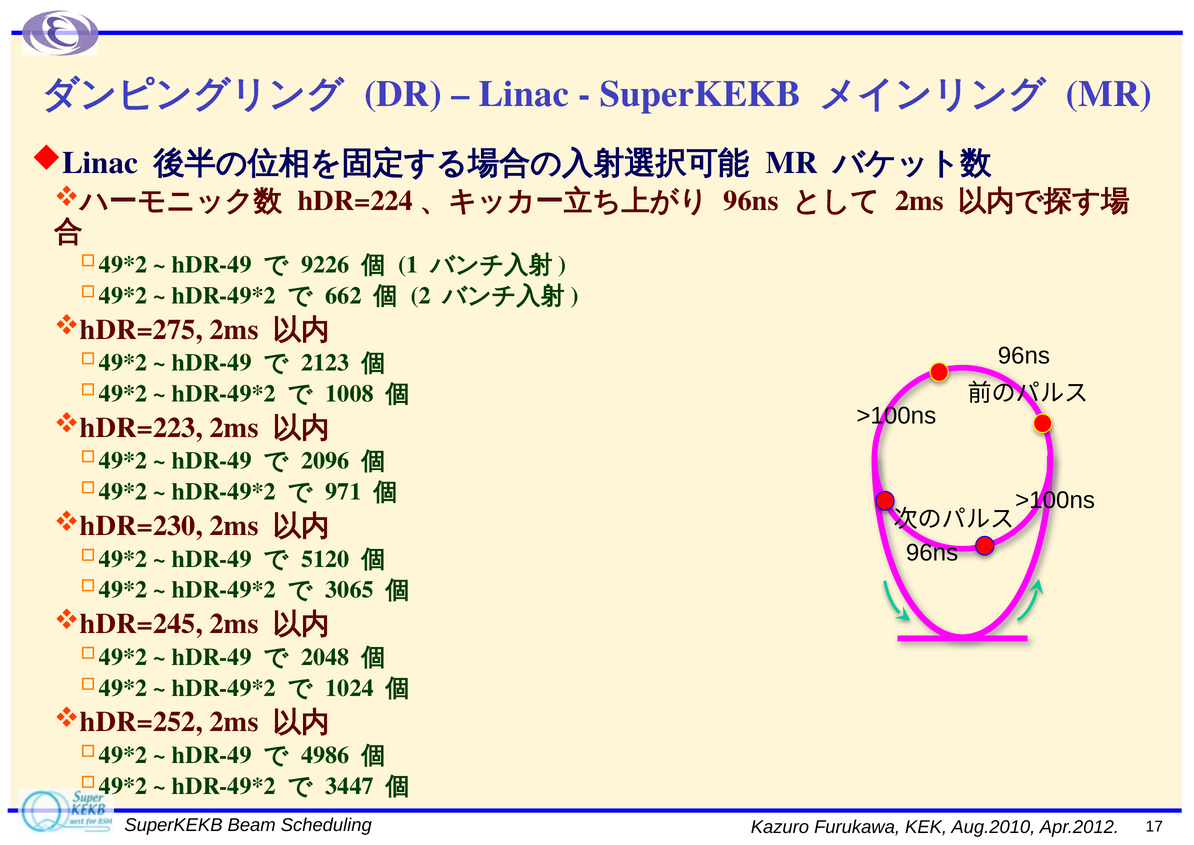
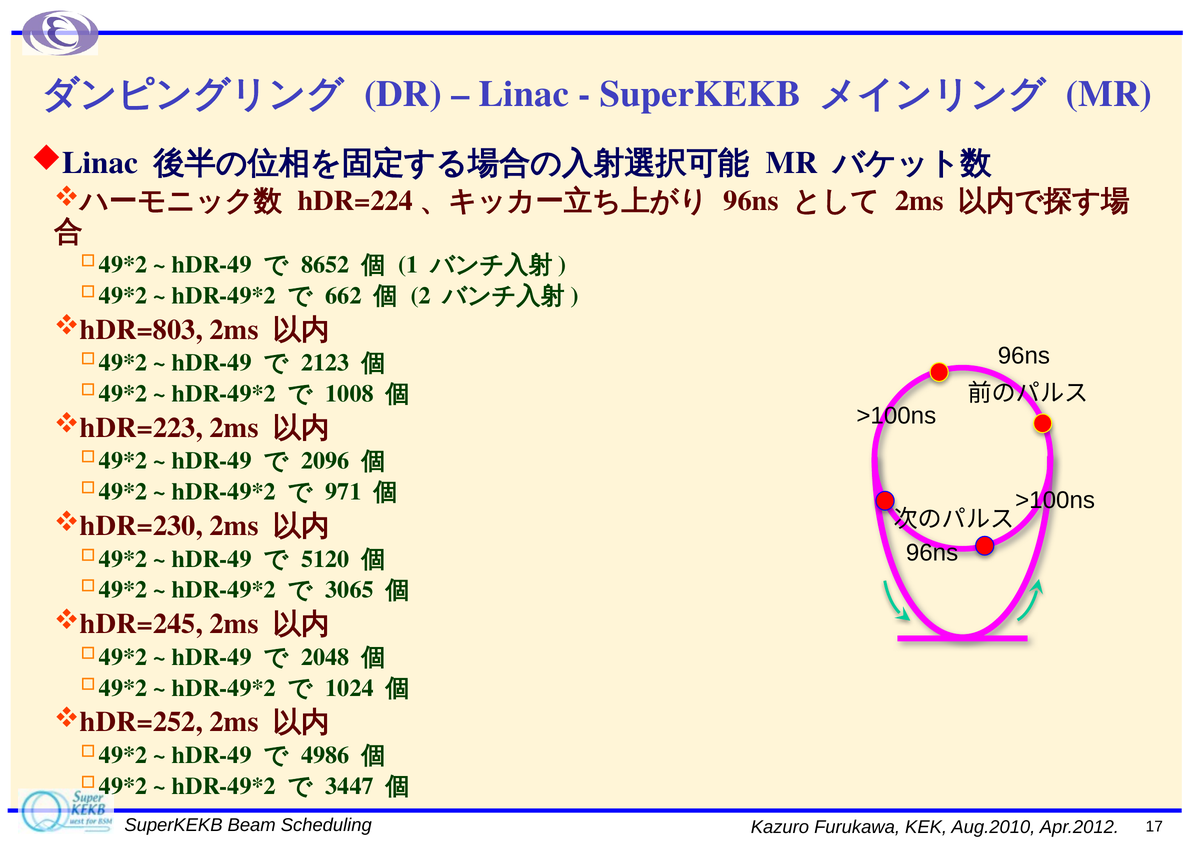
9226: 9226 -> 8652 (325, 265)
hDR=275: hDR=275 -> hDR=803 (141, 330)
